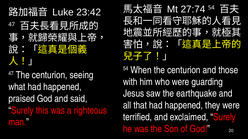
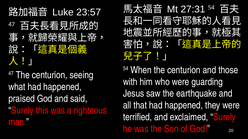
27:74: 27:74 -> 27:31 (193, 9)
23:42: 23:42 -> 23:57 (89, 12)
